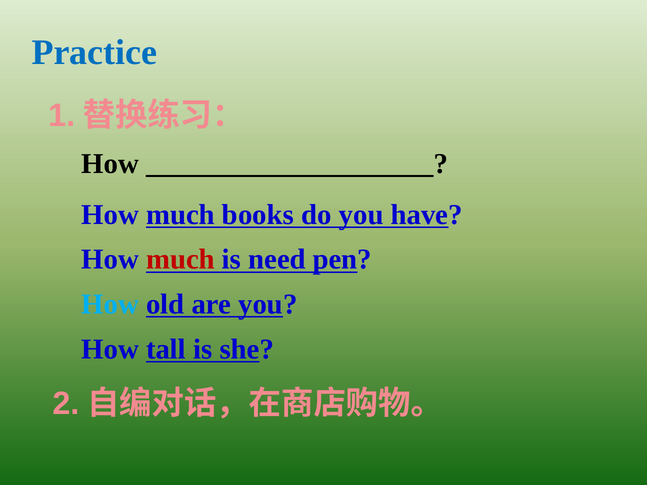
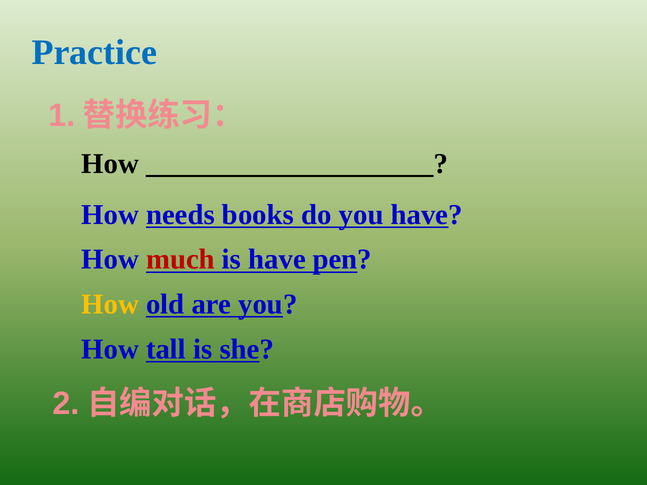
much: much -> needs (180, 215)
is need: need -> have (277, 260)
How colour: light blue -> yellow (110, 304)
